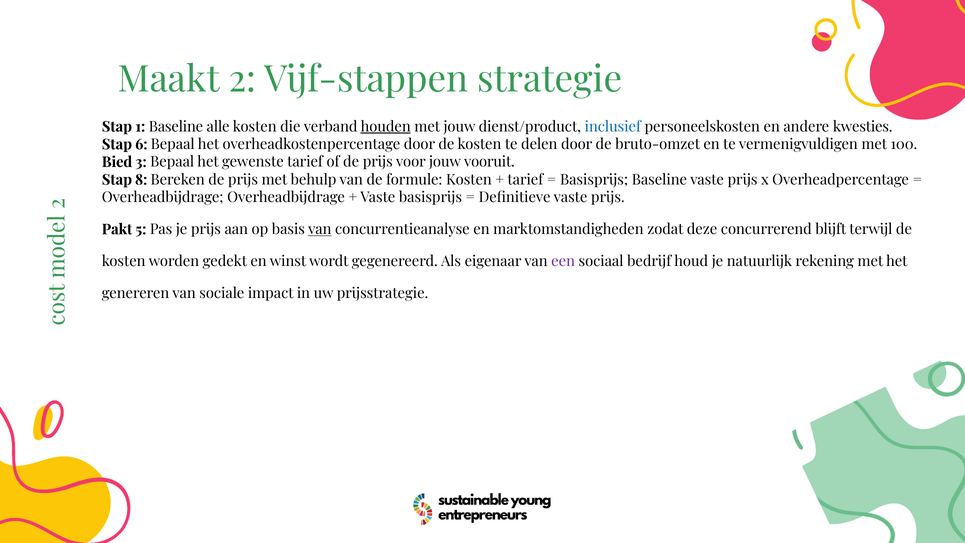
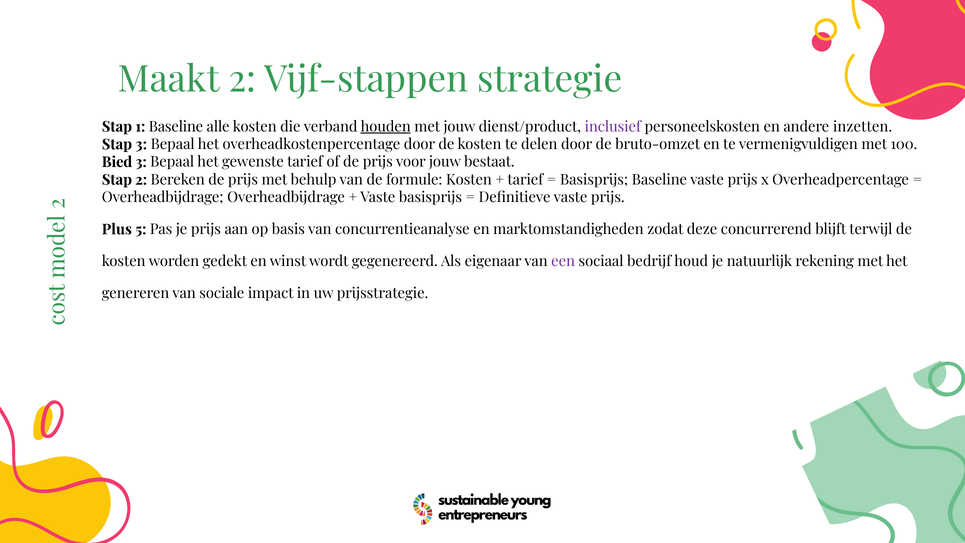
inclusief colour: blue -> purple (613, 127)
kwesties: kwesties -> inzetten (863, 127)
Stap 6: 6 -> 3 (141, 144)
vooruit: vooruit -> bestaat (489, 162)
Stap 8: 8 -> 2 (141, 180)
Pakt: Pakt -> Plus (117, 229)
van underline: present -> none (320, 229)
